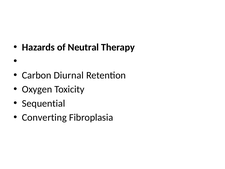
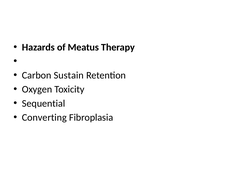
Neutral: Neutral -> Meatus (83, 47)
Diurnal: Diurnal -> Sustain (69, 75)
